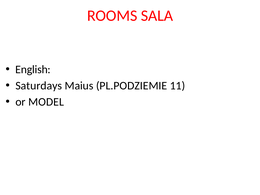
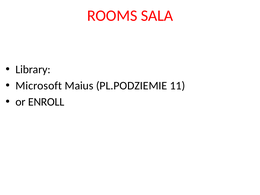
English: English -> Library (33, 69)
Saturdays: Saturdays -> Microsoft (39, 86)
MODEL: MODEL -> ENROLL (46, 102)
